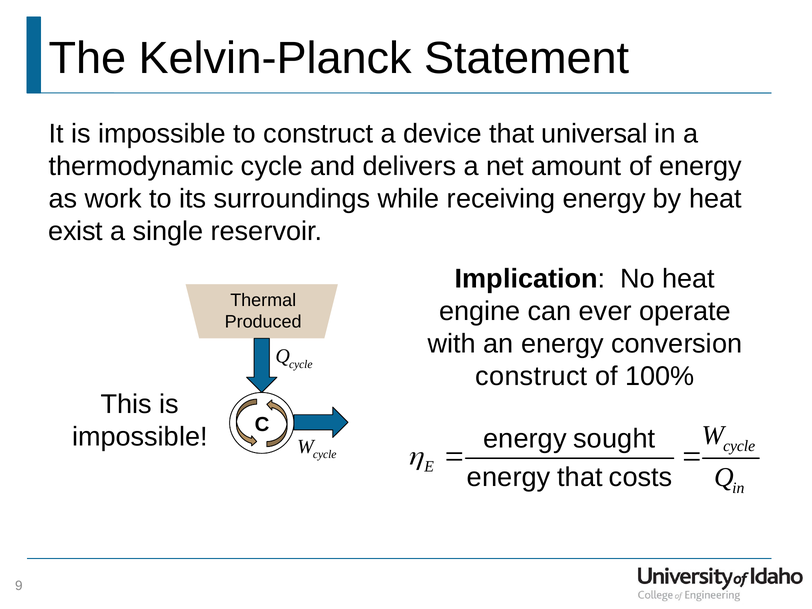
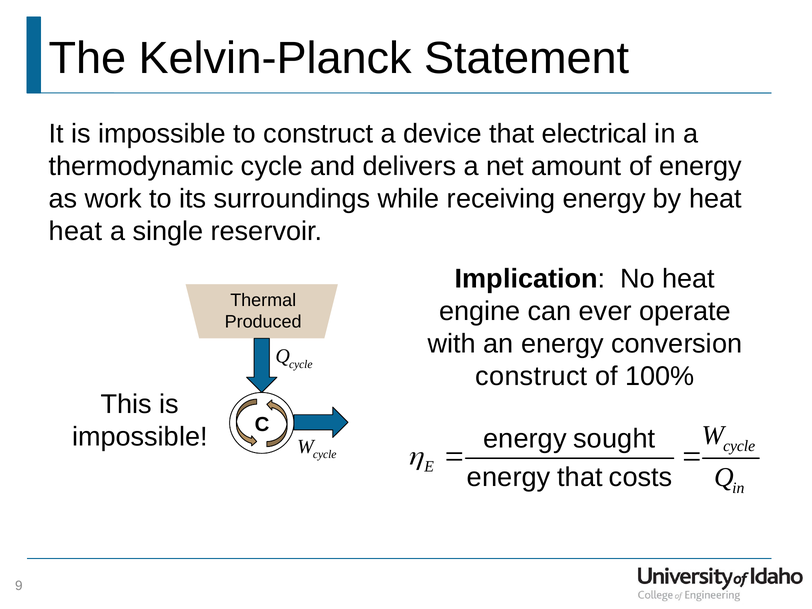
universal: universal -> electrical (594, 134)
exist: exist -> heat (75, 231)
